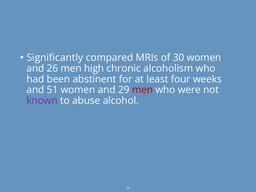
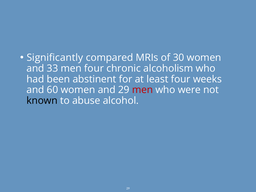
26: 26 -> 33 (52, 68)
men high: high -> four (94, 68)
51: 51 -> 60 (52, 90)
known colour: purple -> black (42, 101)
